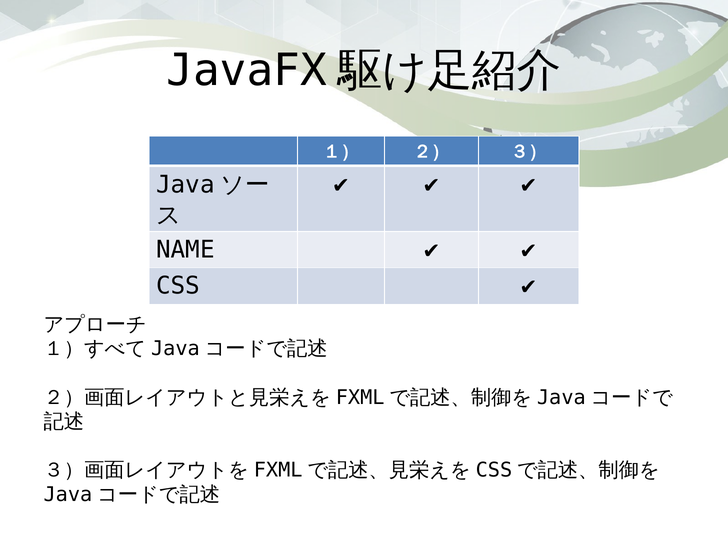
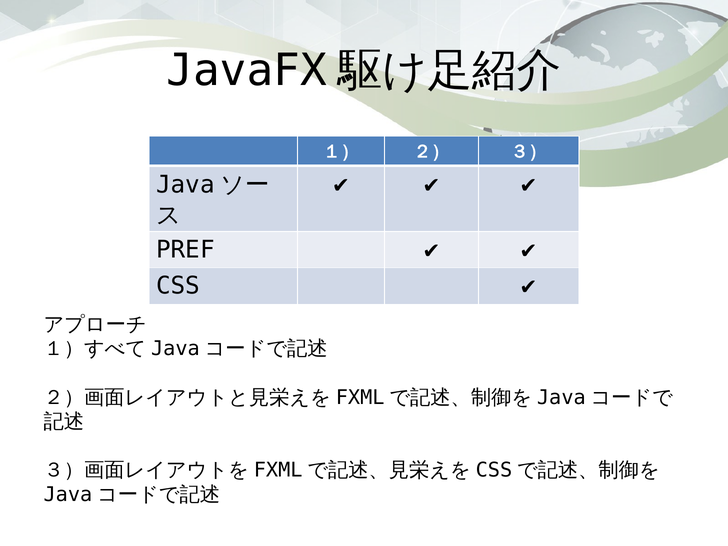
NAME: NAME -> PREF (186, 250)
